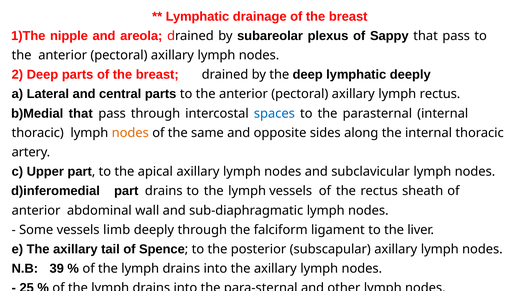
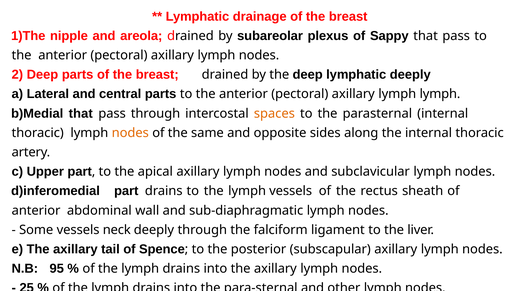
lymph rectus: rectus -> lymph (440, 94)
spaces colour: blue -> orange (274, 113)
limb: limb -> neck (117, 230)
39: 39 -> 95 (57, 268)
